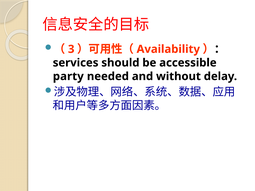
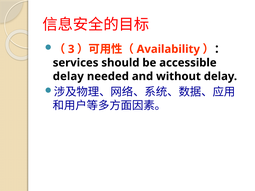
party: party -> delay (68, 76)
